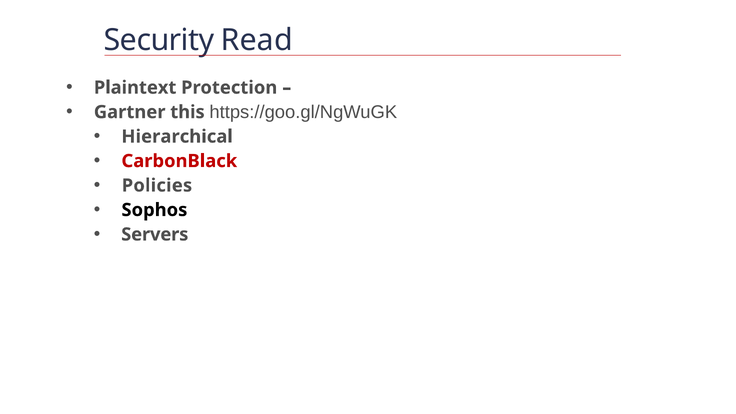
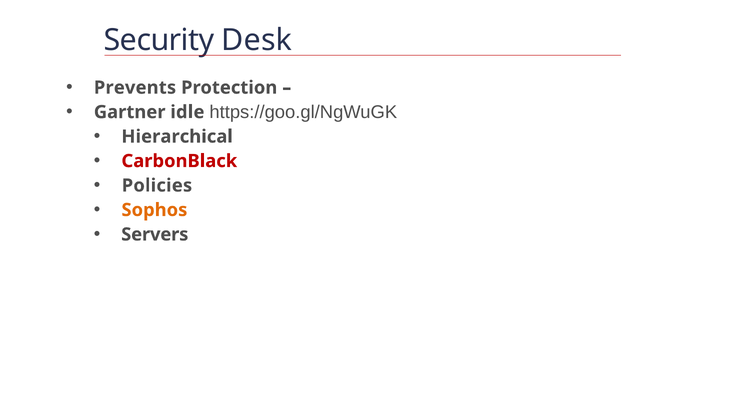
Read: Read -> Desk (257, 40)
Plaintext: Plaintext -> Prevents (135, 88)
this: this -> idle (187, 112)
Sophos colour: black -> orange (154, 210)
